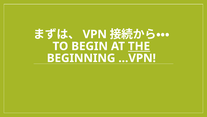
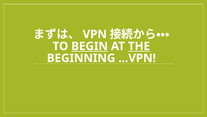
BEGIN underline: none -> present (90, 46)
